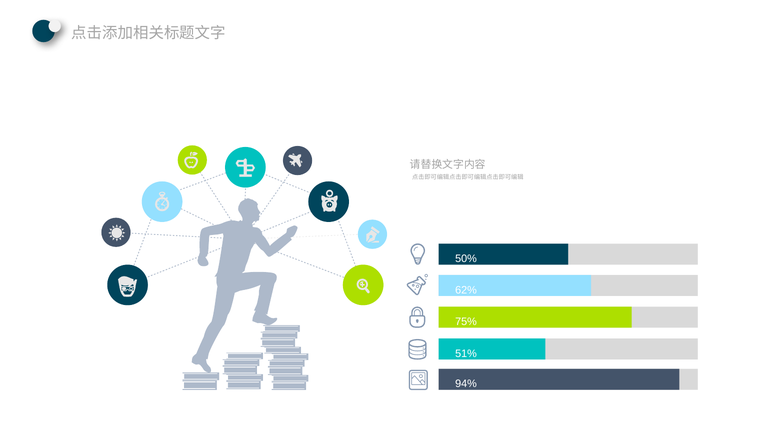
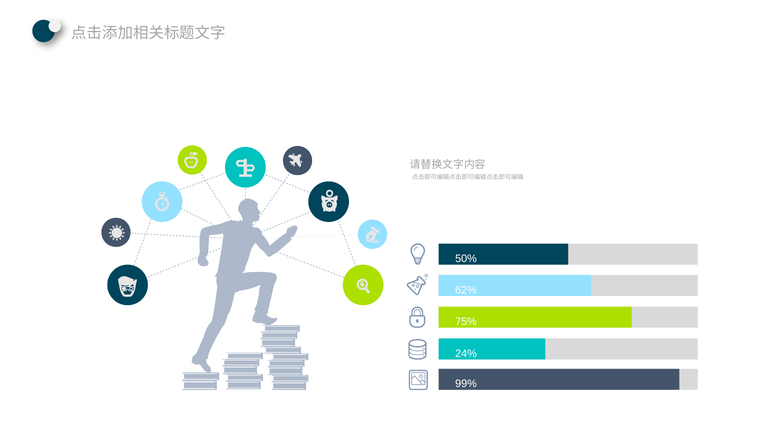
51%: 51% -> 24% (466, 354)
94%: 94% -> 99% (466, 384)
